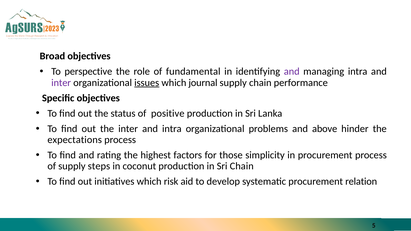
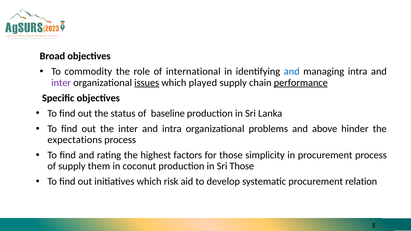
perspective: perspective -> commodity (88, 72)
fundamental: fundamental -> international (193, 72)
and colour: purple -> blue (292, 72)
journal: journal -> played (203, 83)
performance underline: none -> present (301, 83)
positive: positive -> baseline (168, 113)
steps: steps -> them (99, 166)
Sri Chain: Chain -> Those (242, 166)
